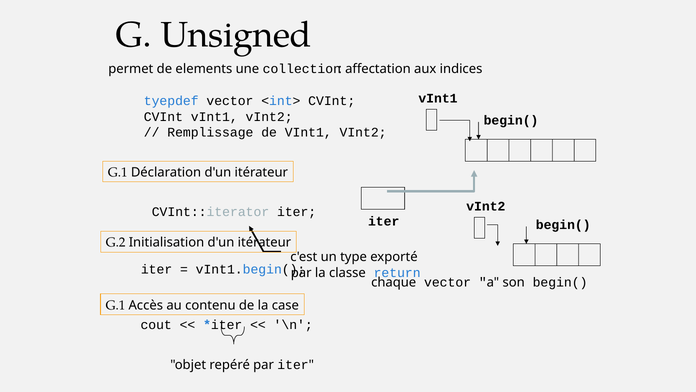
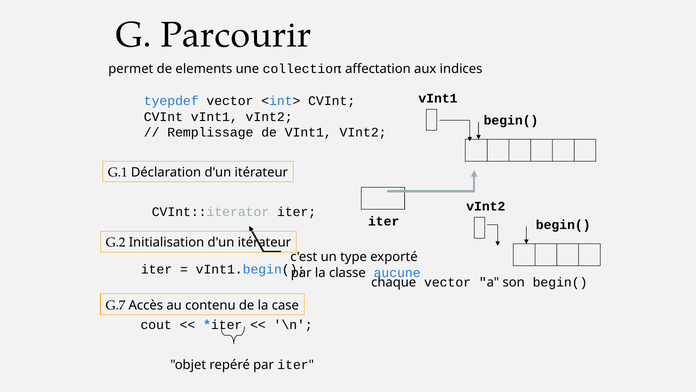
Unsigned: Unsigned -> Parcourir (236, 35)
return: return -> aucune (397, 272)
G.1: G.1 -> G.7 (115, 305)
